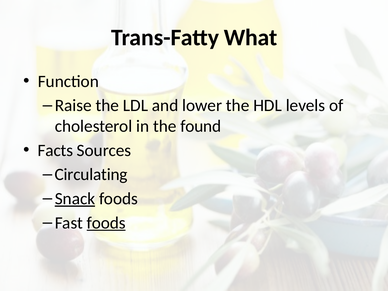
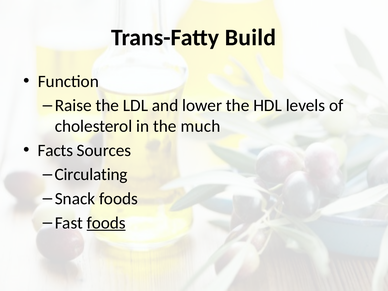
What: What -> Build (250, 38)
found: found -> much (201, 126)
Snack underline: present -> none (75, 199)
